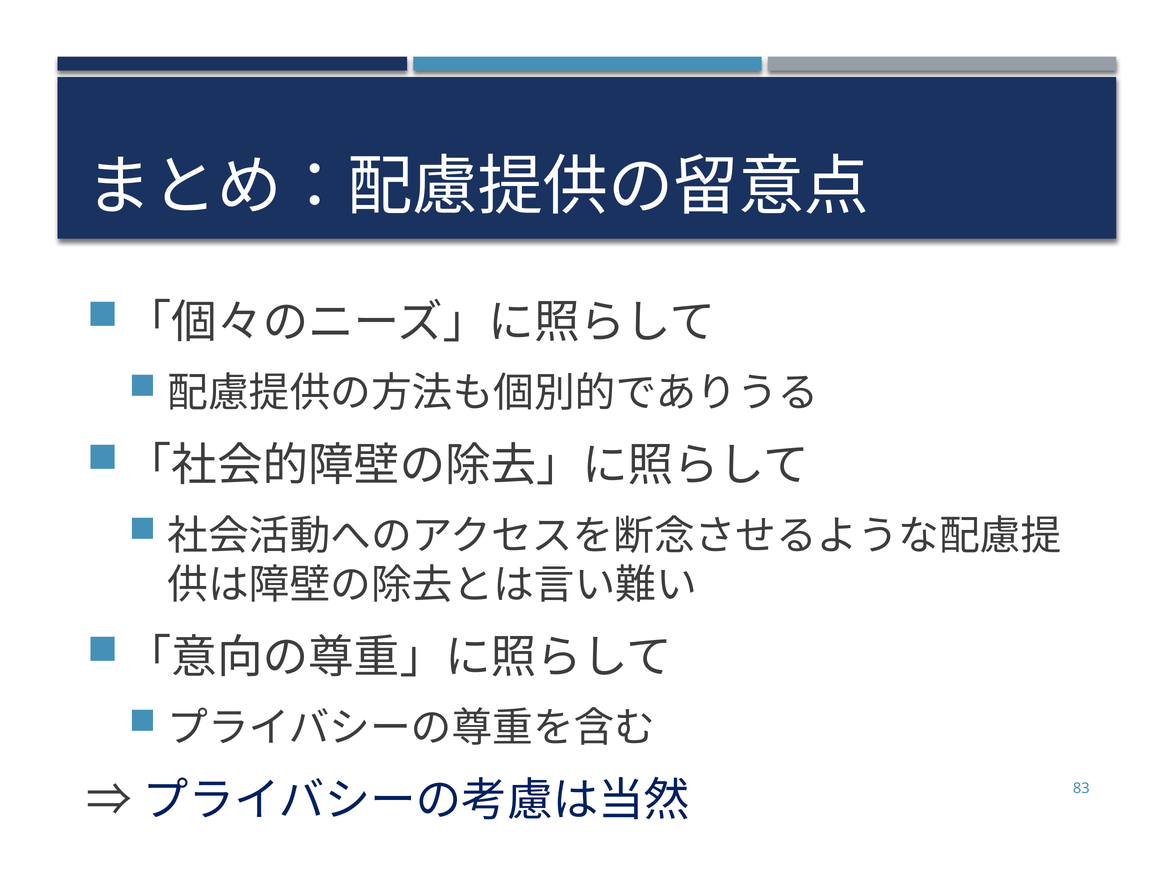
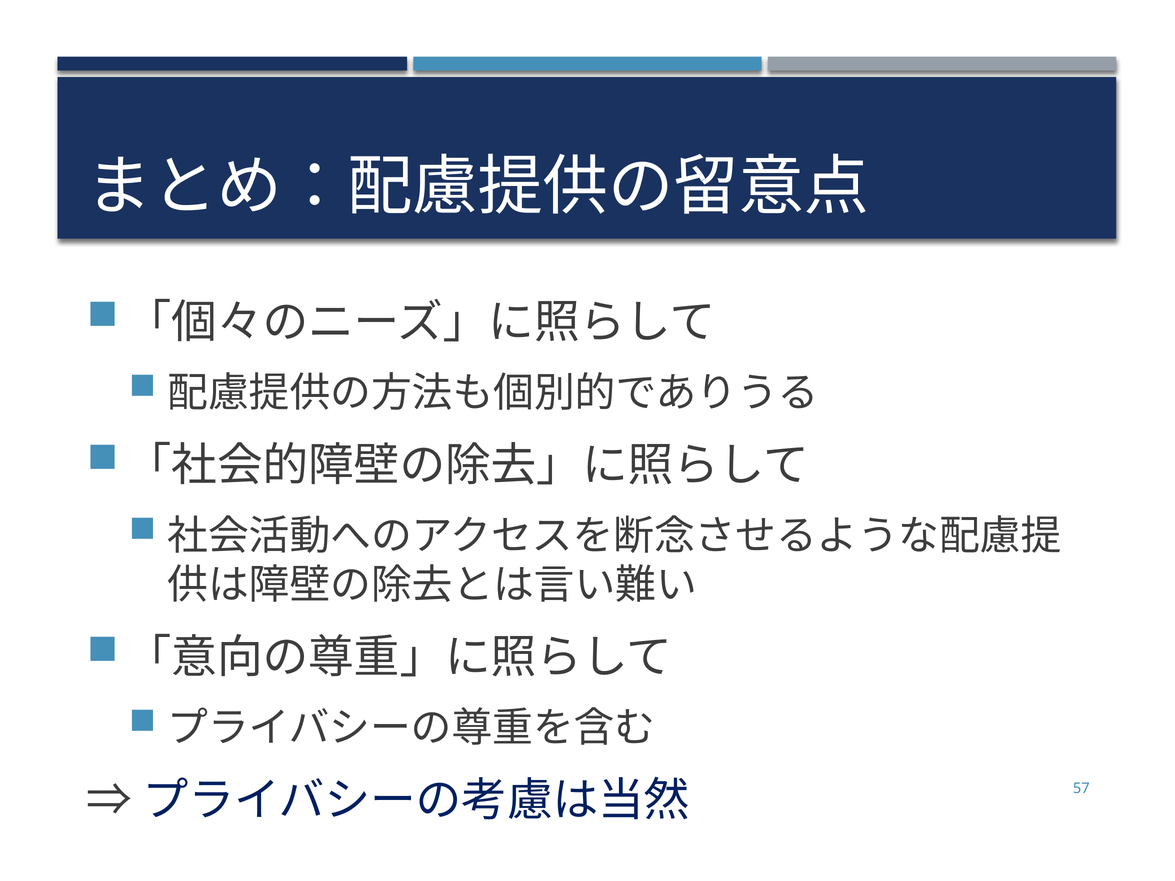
83: 83 -> 57 (1081, 789)
